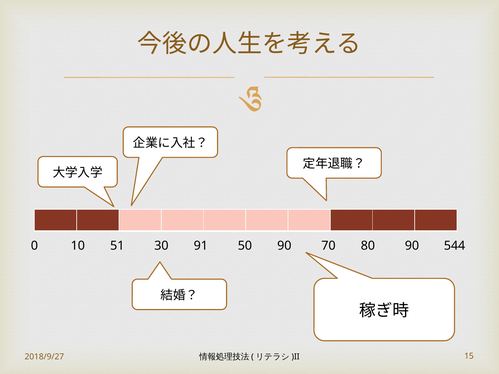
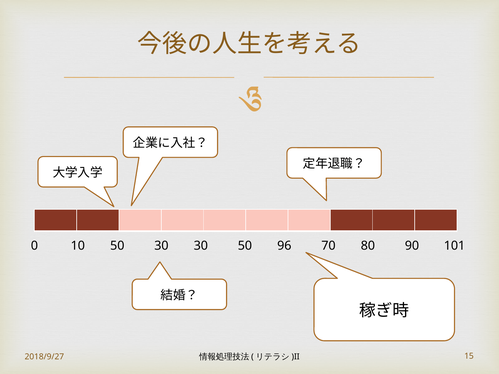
10 51: 51 -> 50 (117, 246)
30 91: 91 -> 30 (201, 246)
50 90: 90 -> 96 (284, 246)
544: 544 -> 101 (455, 246)
